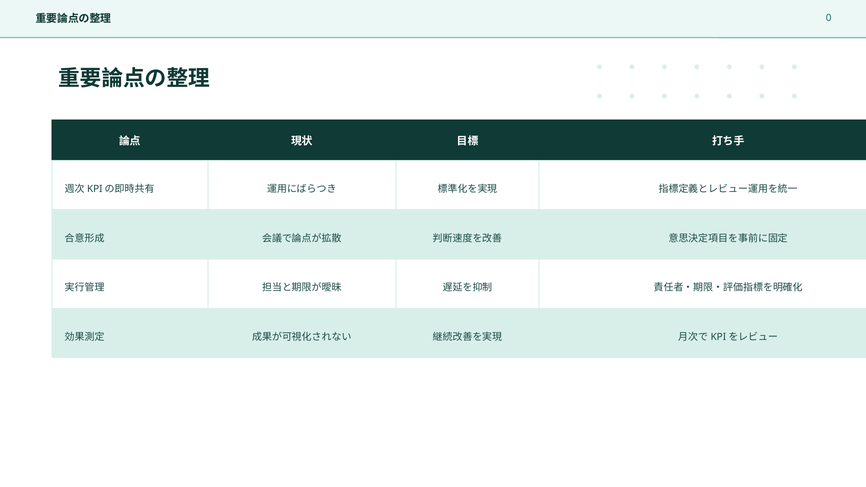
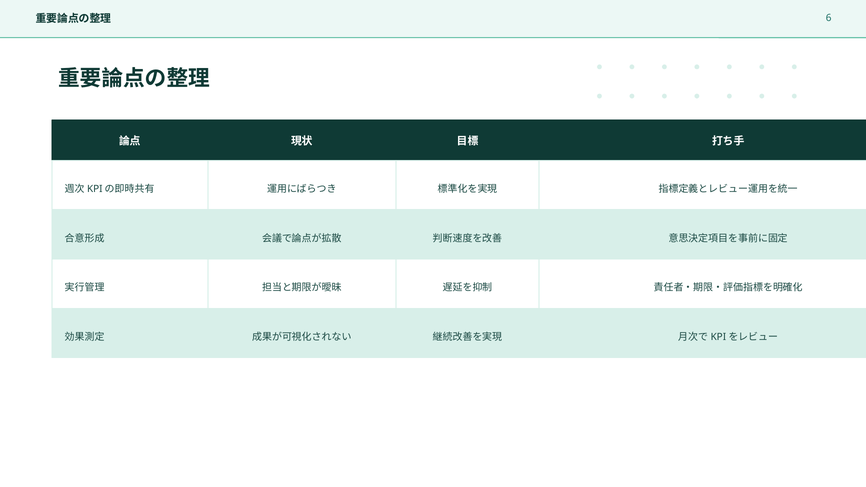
0: 0 -> 6 (829, 18)
